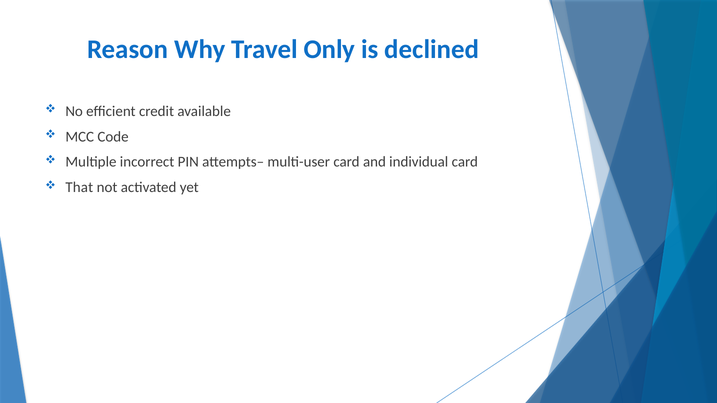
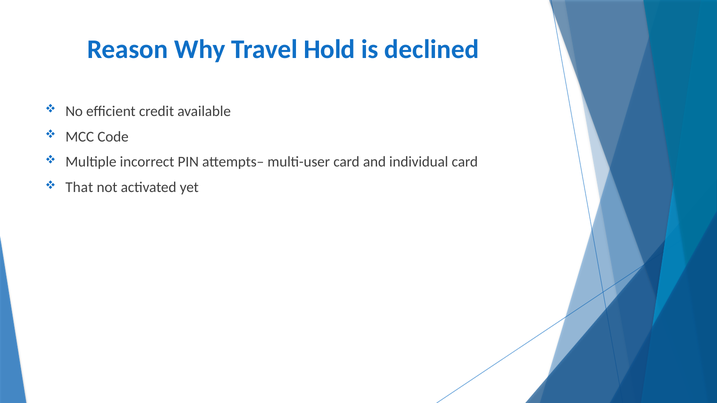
Only: Only -> Hold (330, 50)
